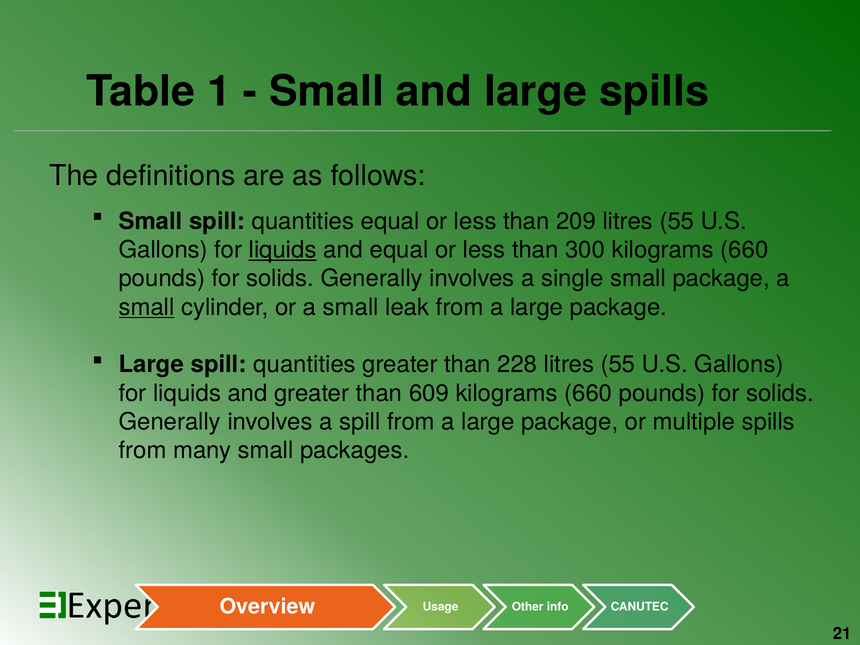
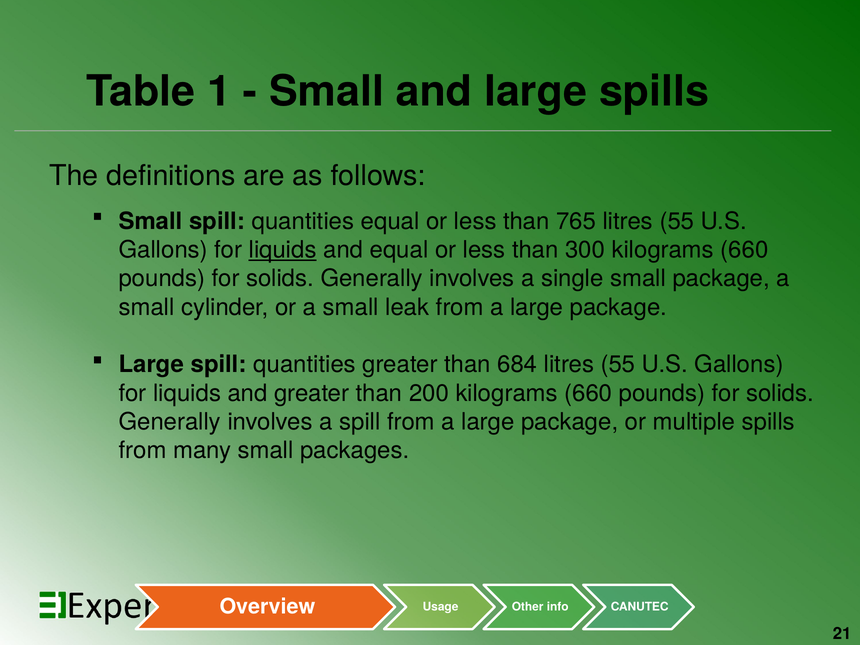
209: 209 -> 765 (576, 221)
small underline: present -> none (147, 307)
228: 228 -> 684 (517, 365)
609: 609 -> 200 (429, 393)
